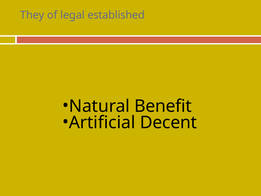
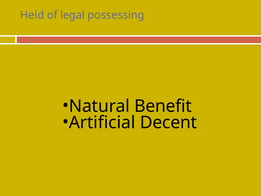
They: They -> Held (32, 15)
established: established -> possessing (116, 15)
